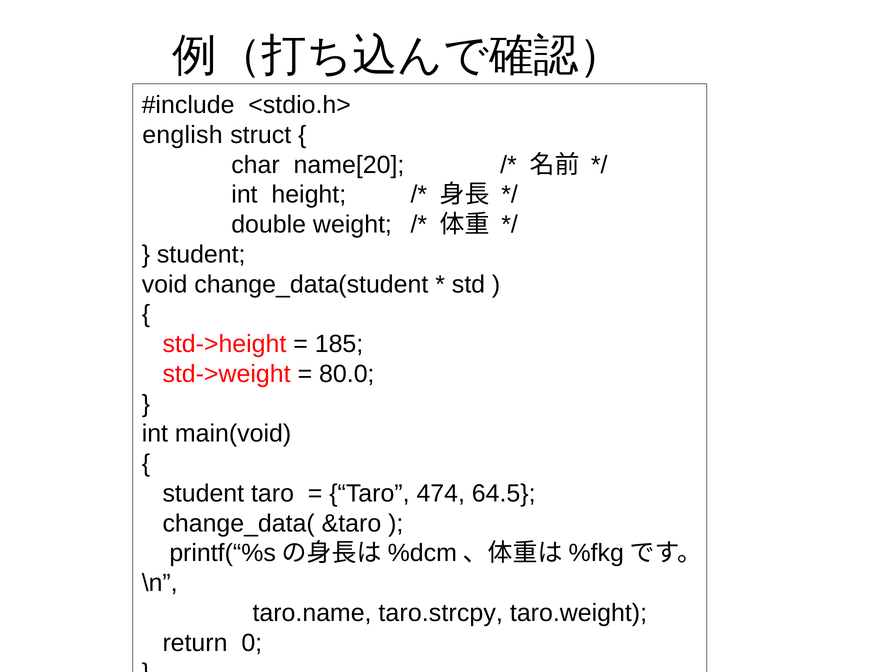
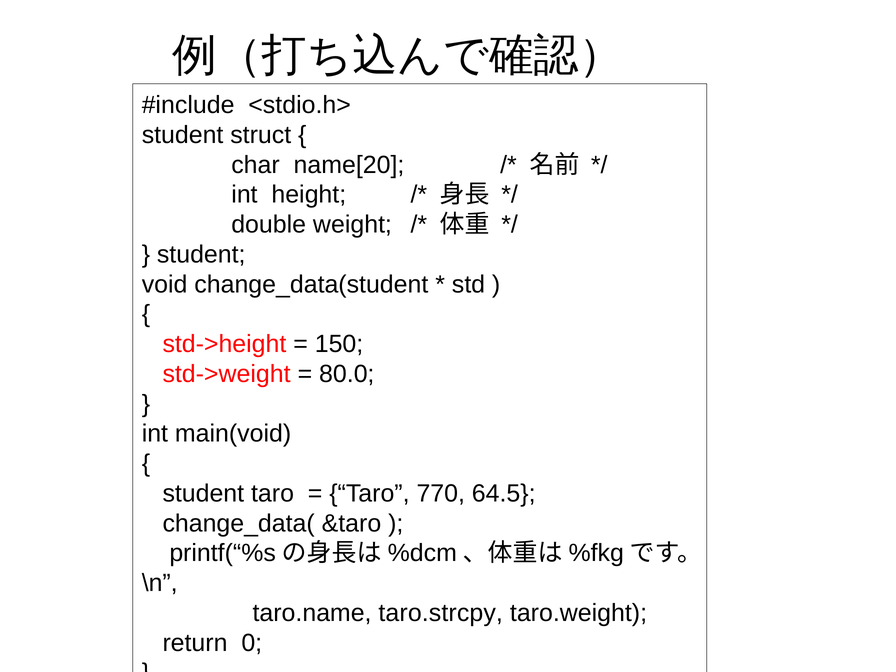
english: english -> student (183, 135)
185: 185 -> 150 (339, 344)
474: 474 -> 770 (441, 493)
